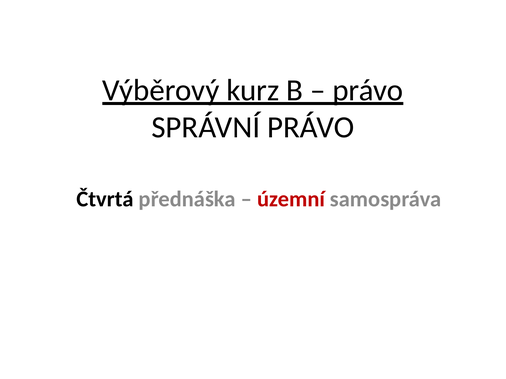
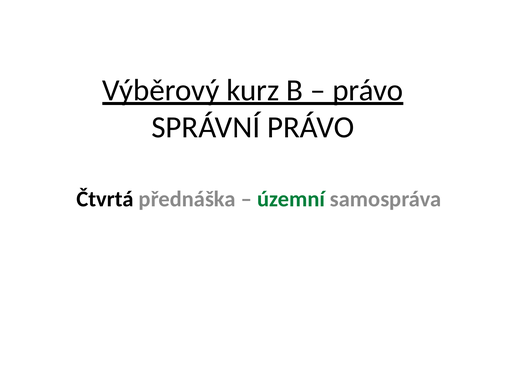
územní colour: red -> green (291, 199)
